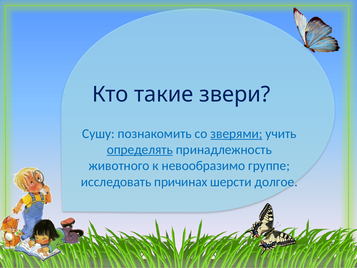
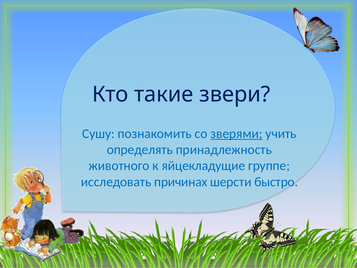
определять underline: present -> none (140, 150)
невообразимо: невообразимо -> яйцекладущие (203, 166)
долгое: долгое -> быстро (276, 182)
